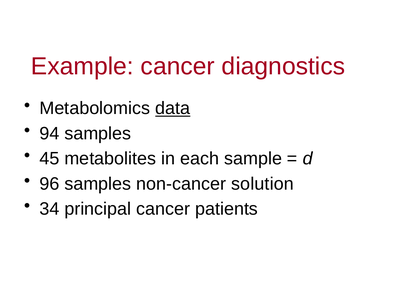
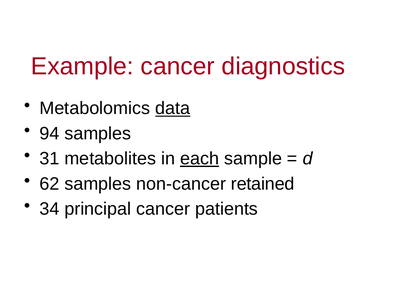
45: 45 -> 31 (49, 159)
each underline: none -> present (200, 159)
96: 96 -> 62 (49, 184)
solution: solution -> retained (263, 184)
